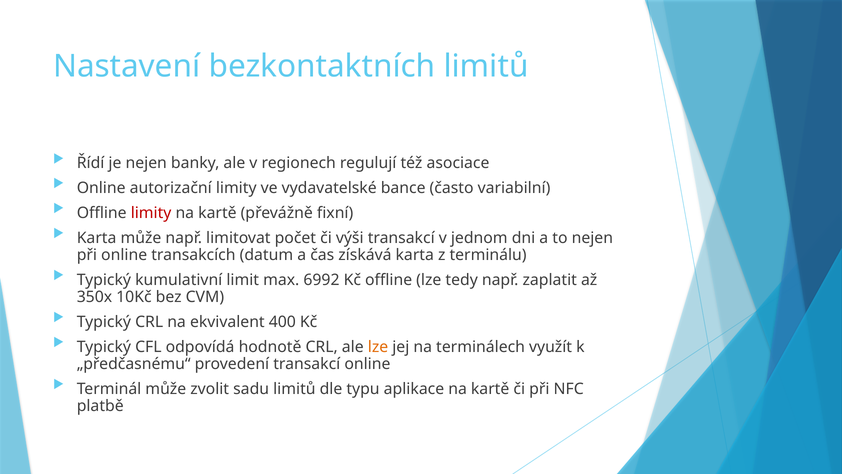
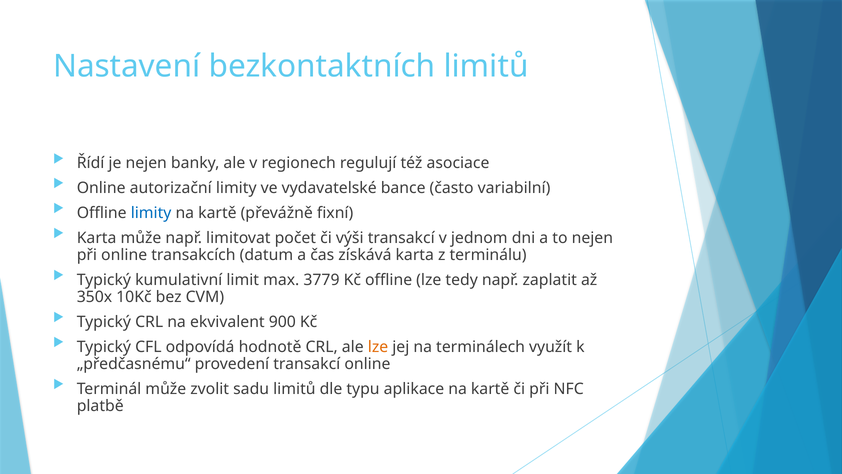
limity colour: red -> blue (151, 213)
6992: 6992 -> 3779 (321, 280)
400: 400 -> 900 (282, 322)
